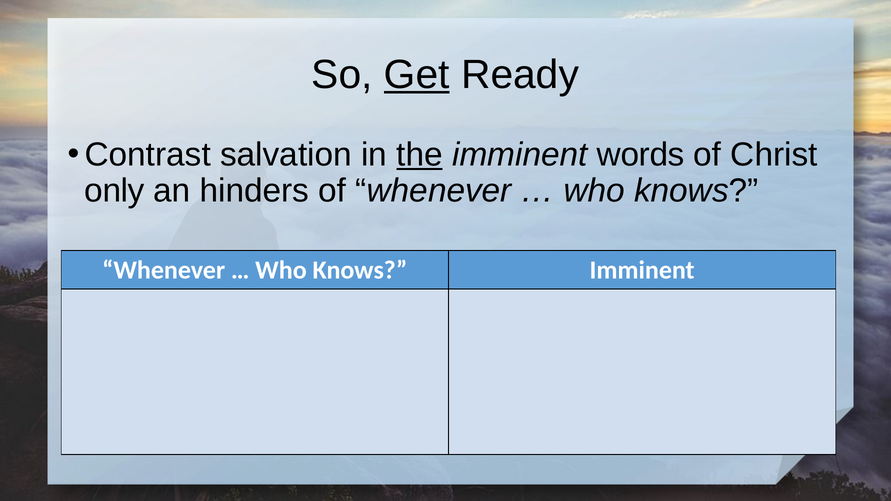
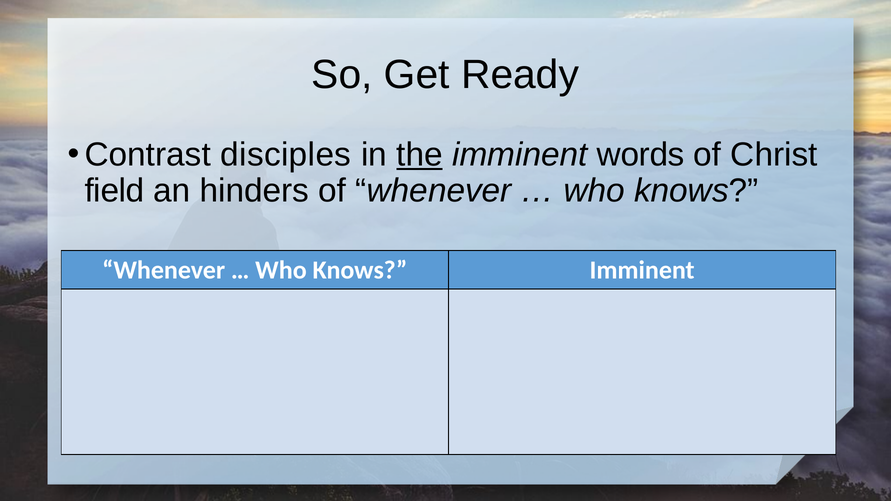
Get underline: present -> none (417, 75)
salvation: salvation -> disciples (286, 155)
only: only -> field (114, 191)
